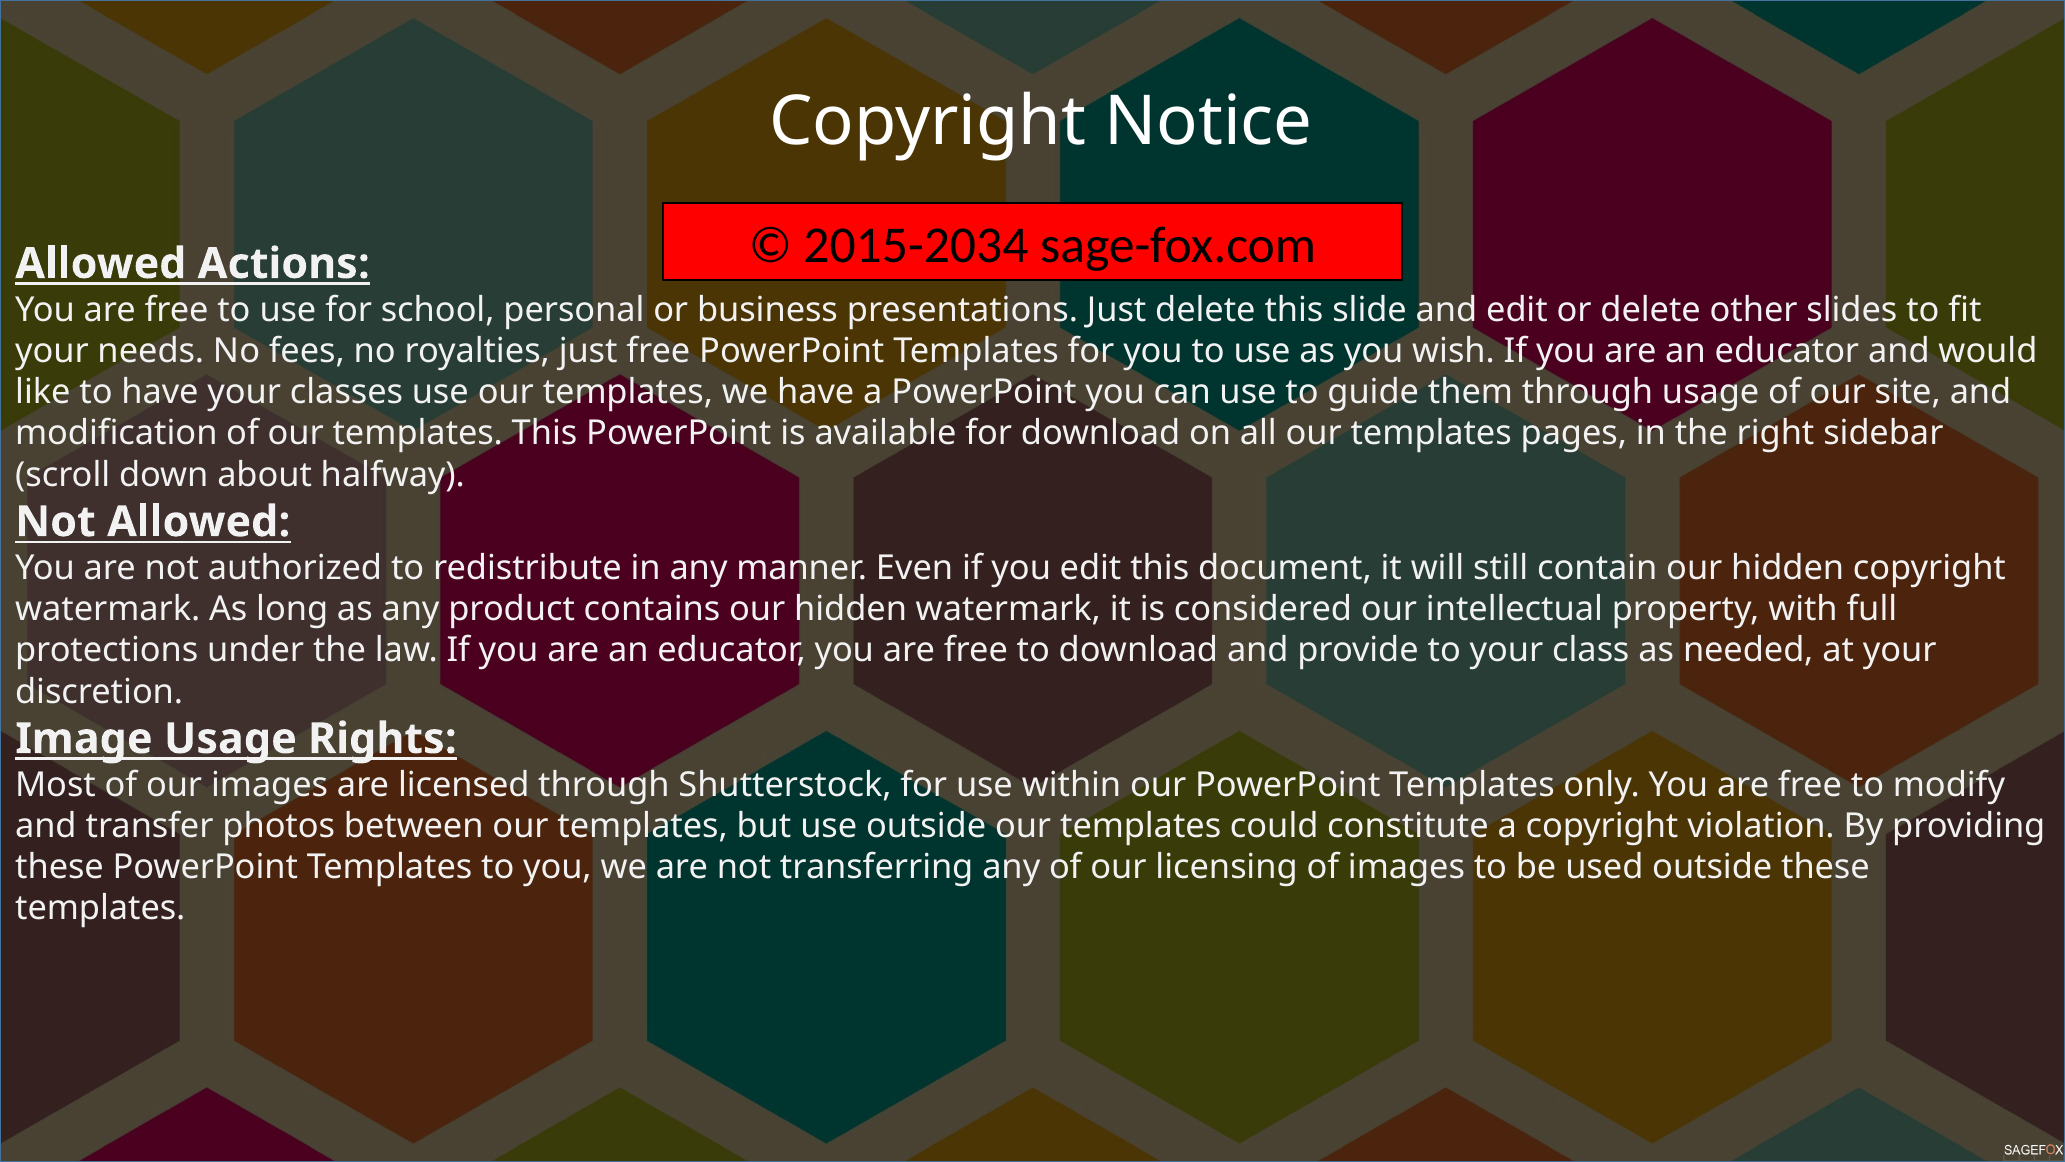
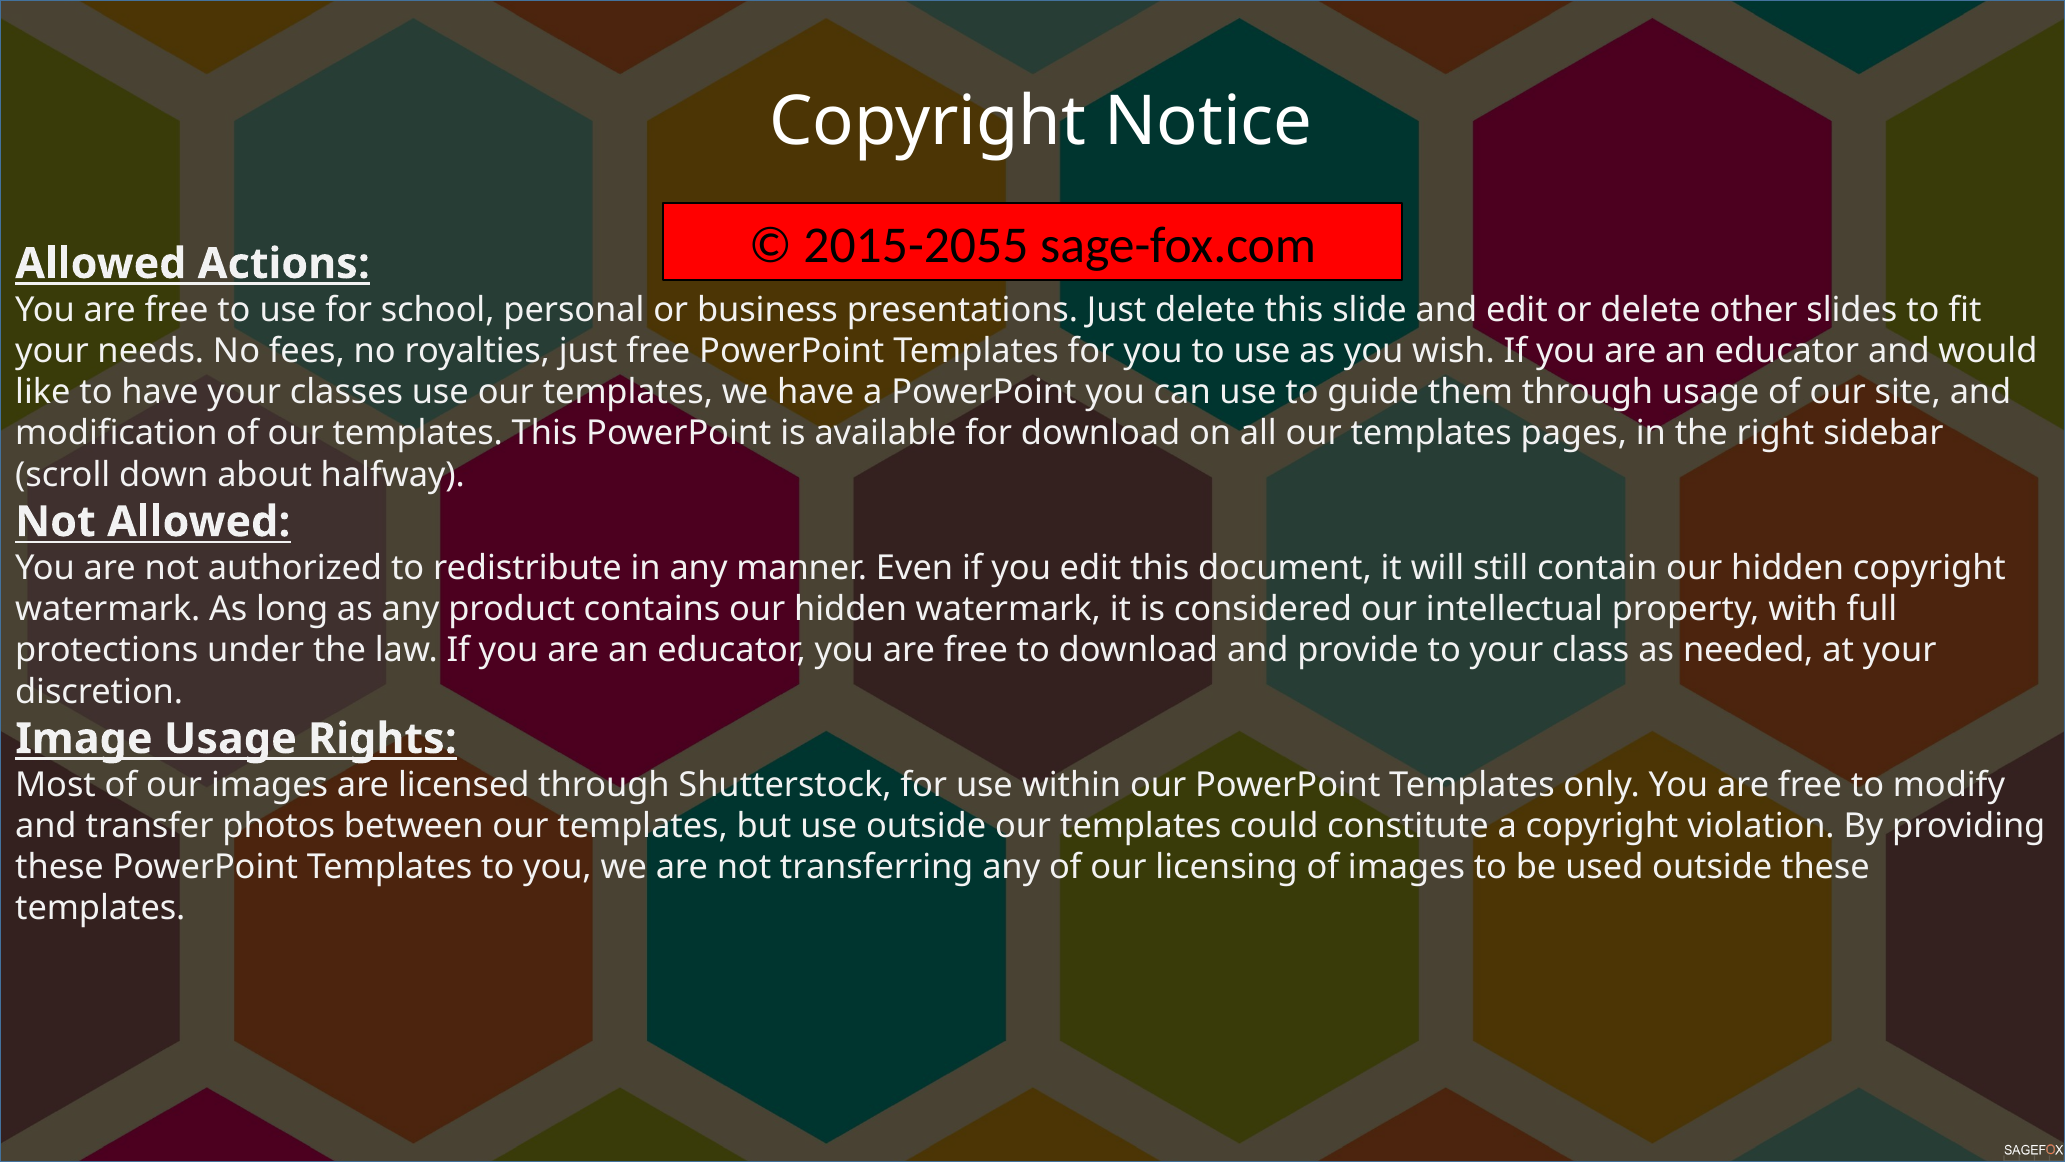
2015-2034: 2015-2034 -> 2015-2055 (916, 245)
